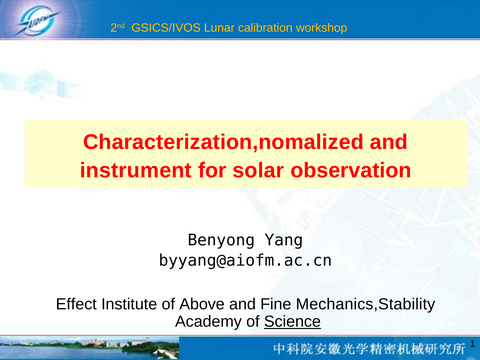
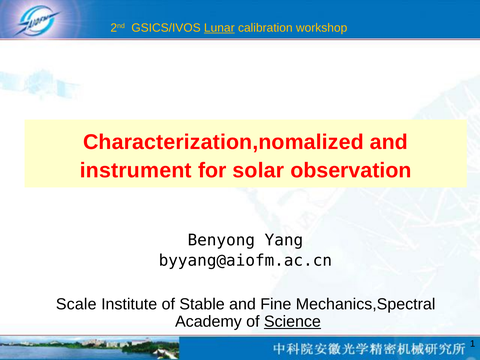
Lunar underline: none -> present (219, 28)
Effect: Effect -> Scale (76, 304)
Above: Above -> Stable (202, 304)
Mechanics,Stability: Mechanics,Stability -> Mechanics,Spectral (366, 304)
